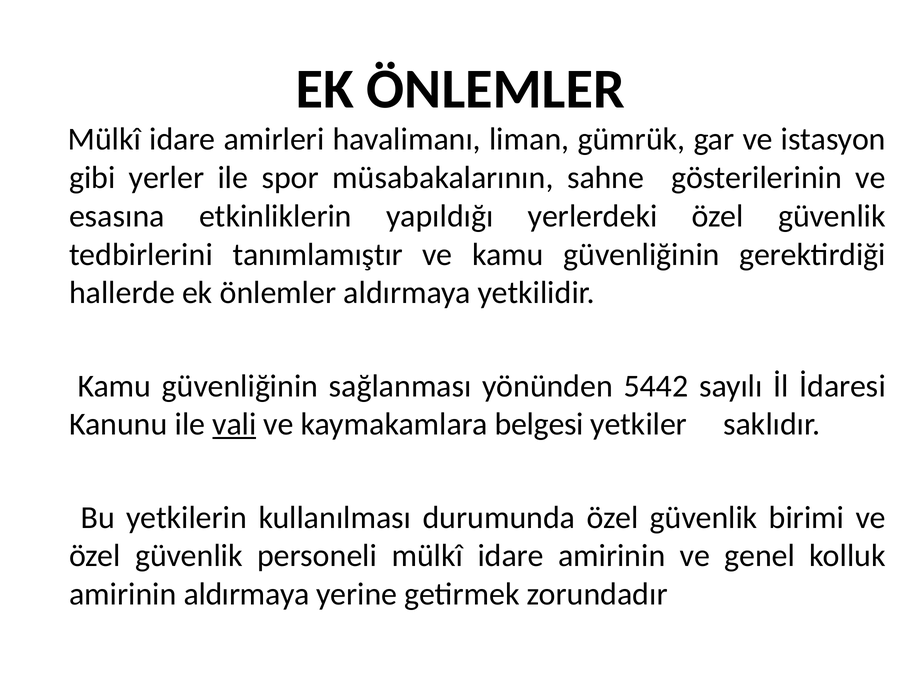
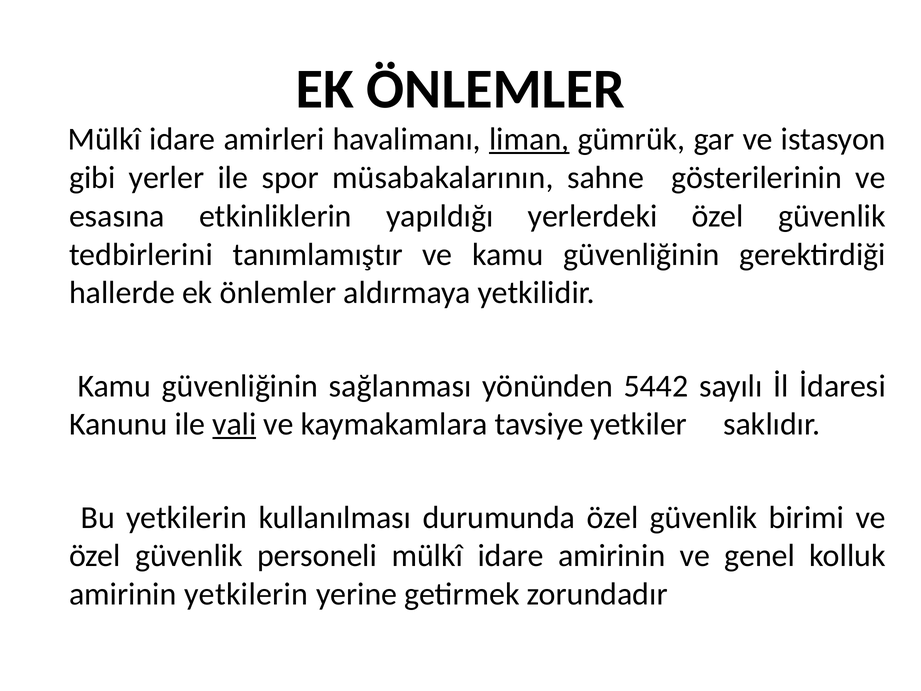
liman underline: none -> present (529, 139)
belgesi: belgesi -> tavsiye (539, 424)
amirinin aldırmaya: aldırmaya -> yetkilerin (246, 594)
